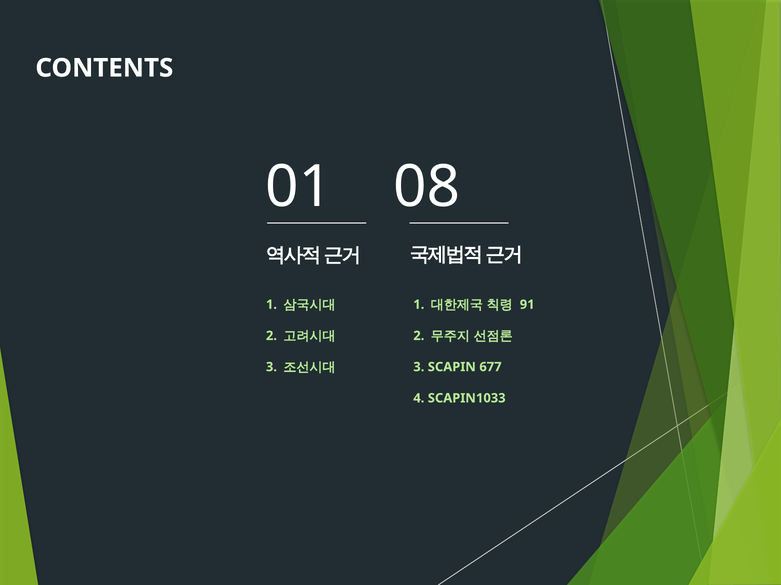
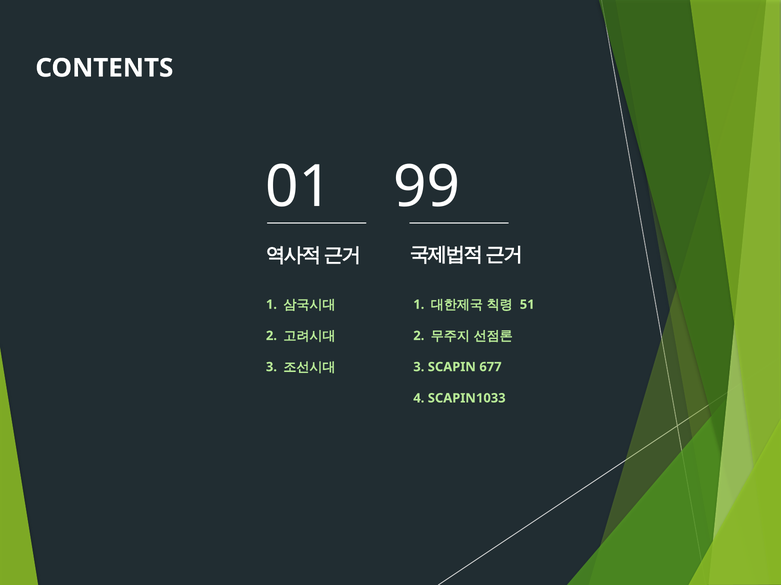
08: 08 -> 99 (427, 187)
91: 91 -> 51 (527, 305)
